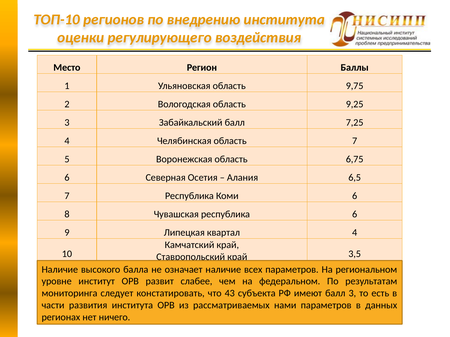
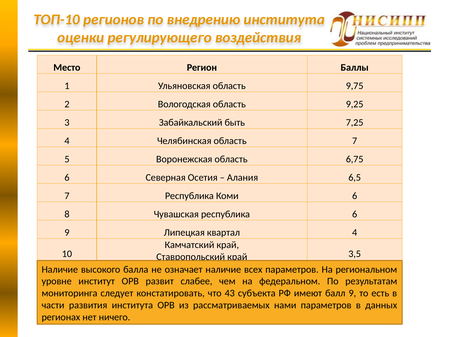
Забайкальский балл: балл -> быть (235, 123)
балл 3: 3 -> 9 (352, 294)
